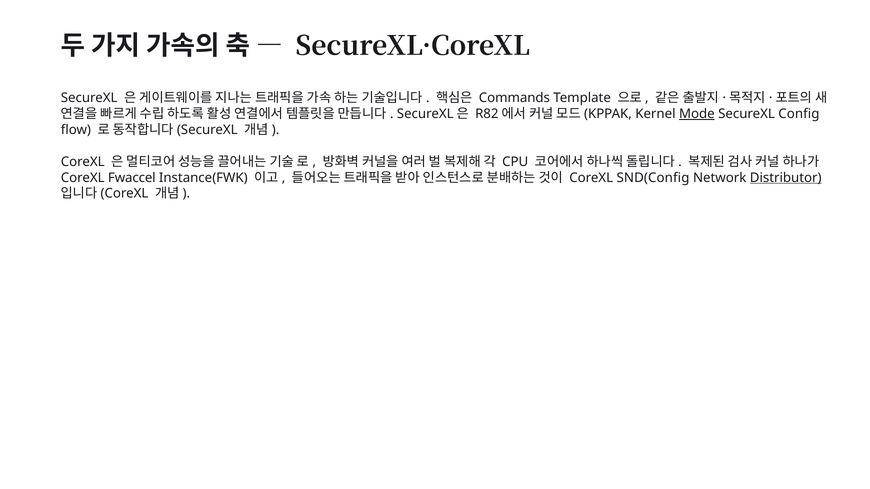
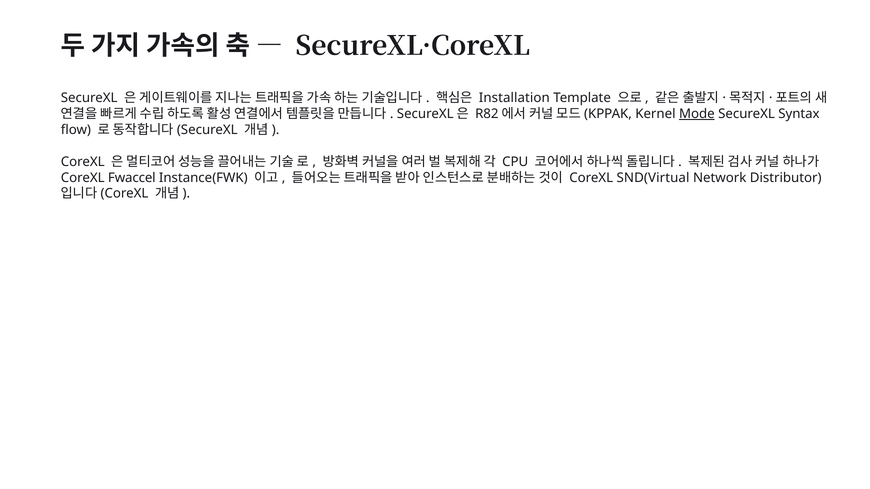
Commands: Commands -> Installation (514, 98)
Config: Config -> Syntax (799, 114)
SND(Config: SND(Config -> SND(Virtual (653, 178)
Distributor underline: present -> none (786, 178)
